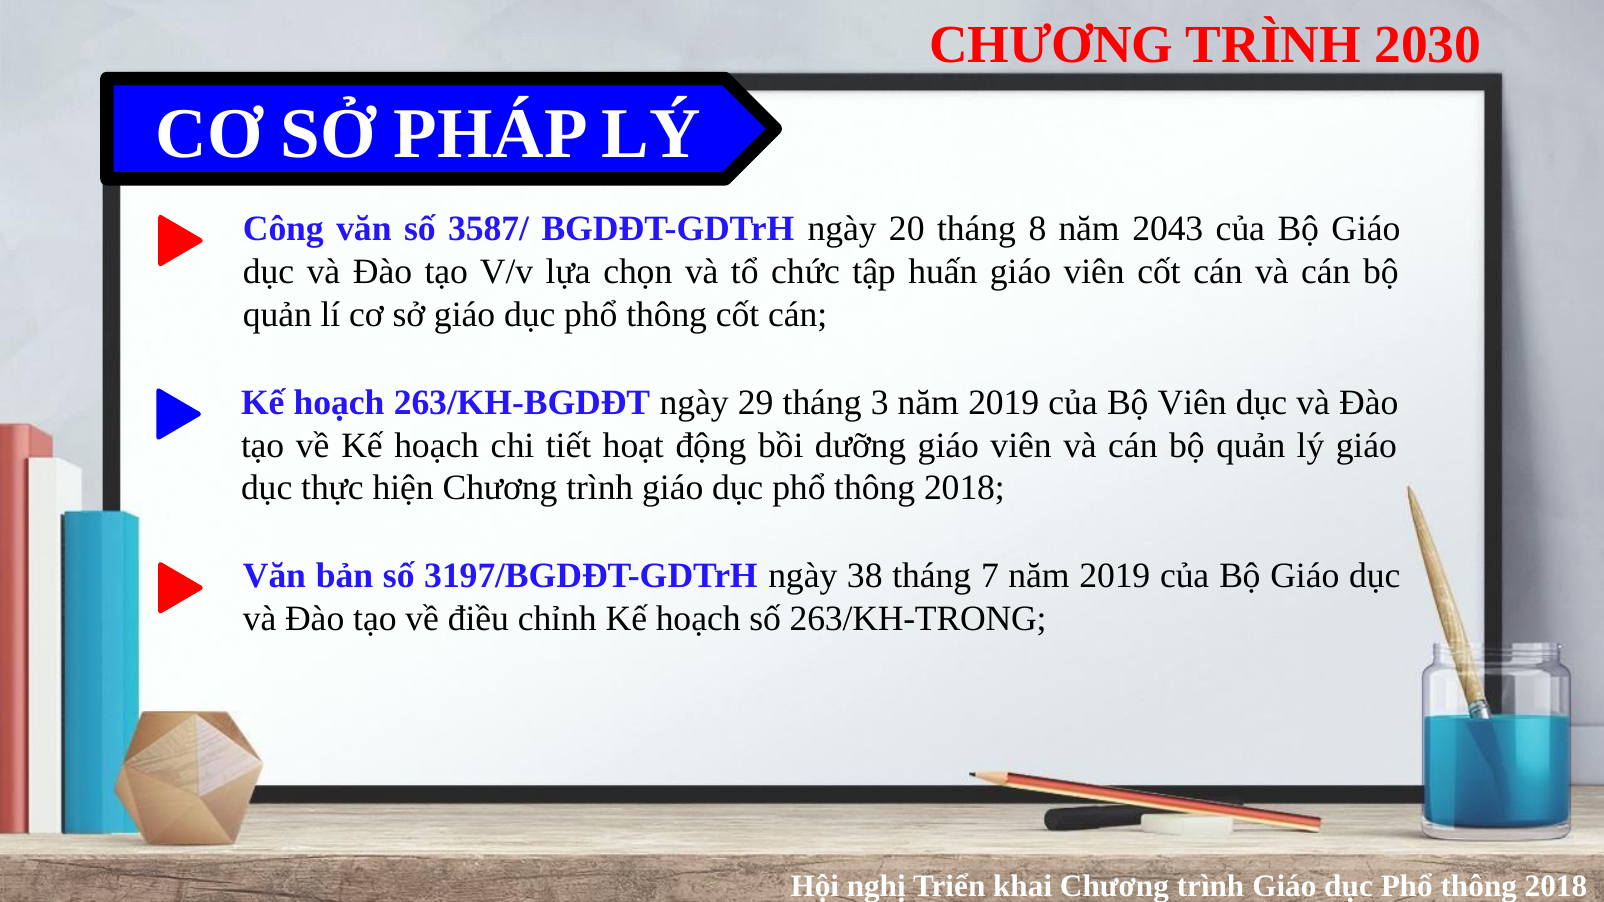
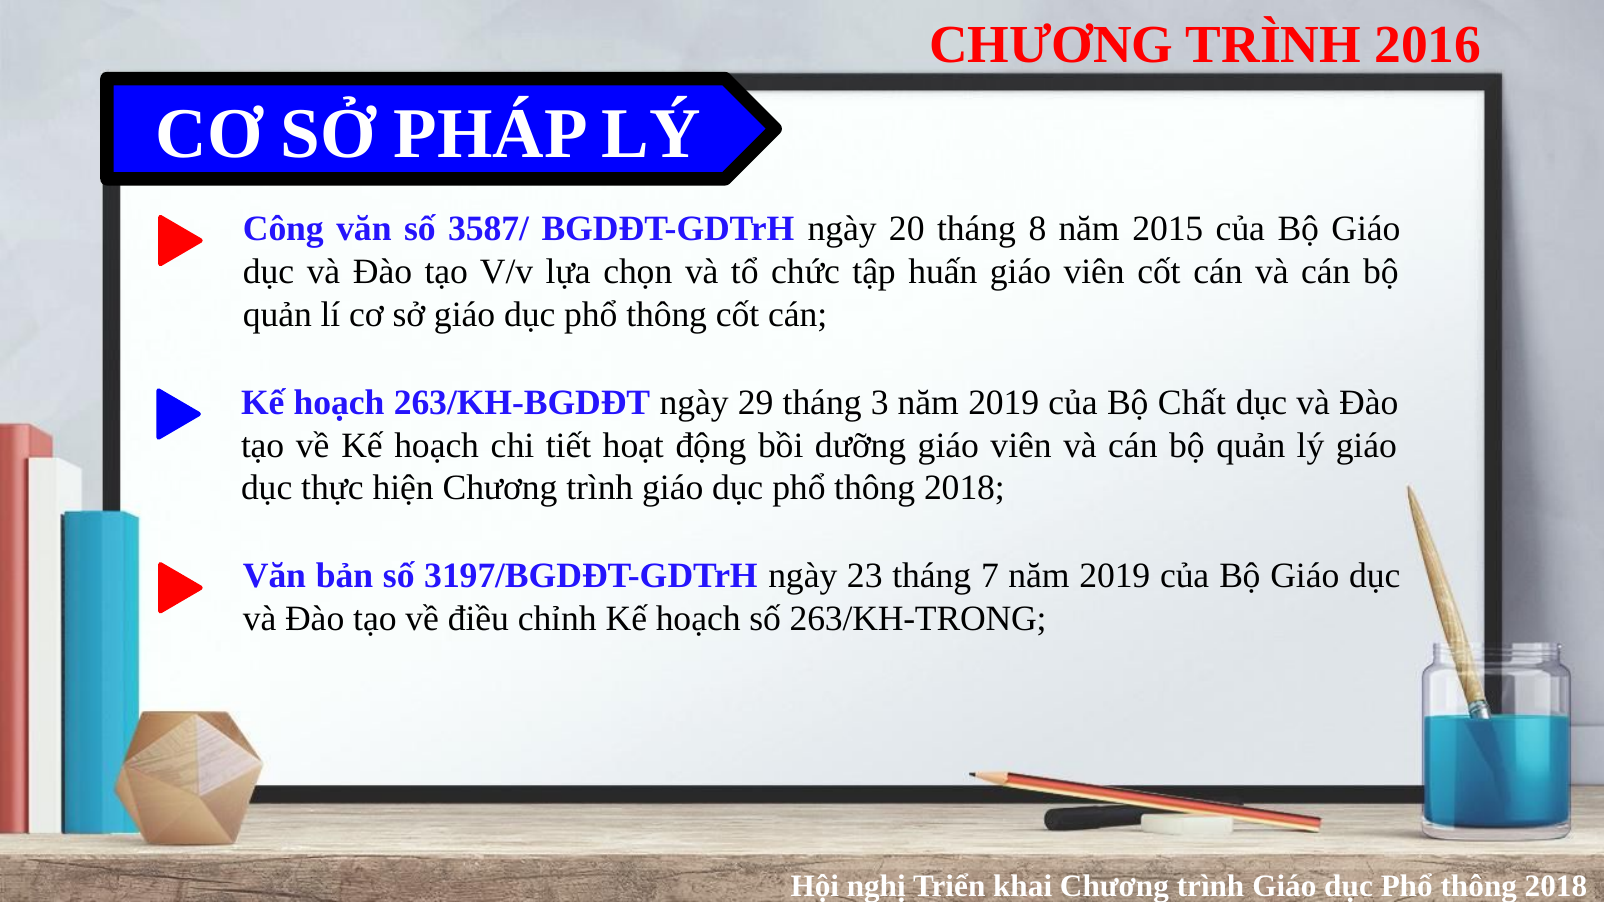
2030: 2030 -> 2016 (1428, 45)
2043: 2043 -> 2015 (1168, 229)
Bộ Viên: Viên -> Chất (1192, 403)
38: 38 -> 23 (865, 576)
